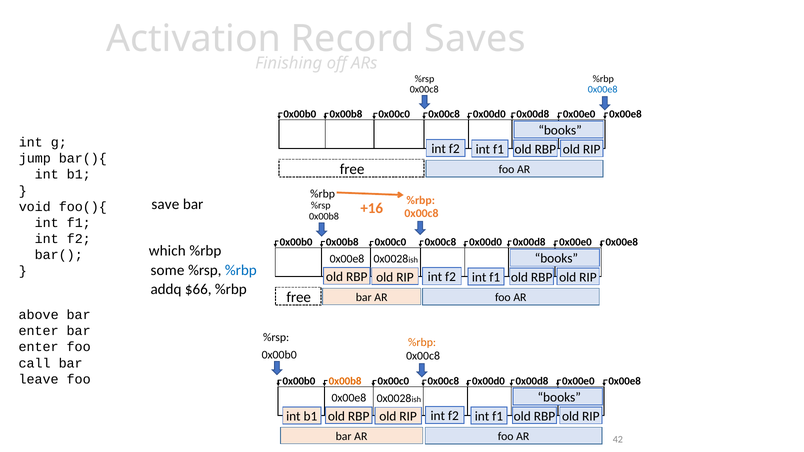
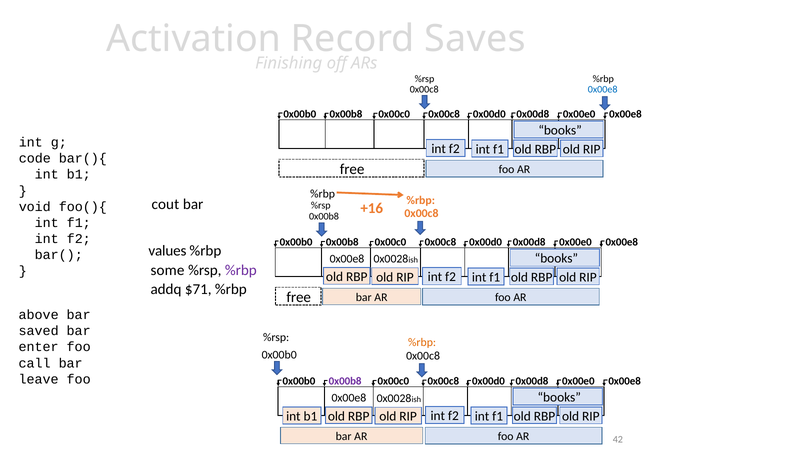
jump: jump -> code (35, 159)
save: save -> cout (165, 204)
which: which -> values (167, 251)
%rbp colour: blue -> purple (241, 270)
$66: $66 -> $71 (198, 290)
enter: enter -> saved (39, 331)
0x00b8 colour: orange -> purple (345, 381)
